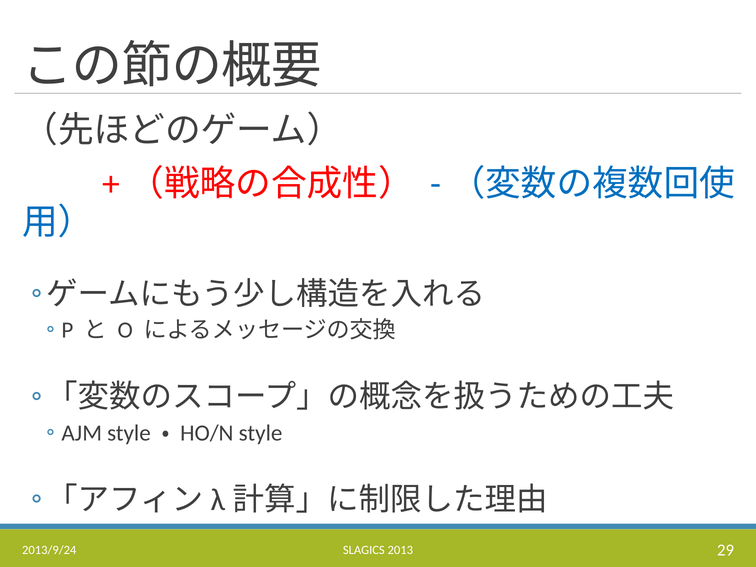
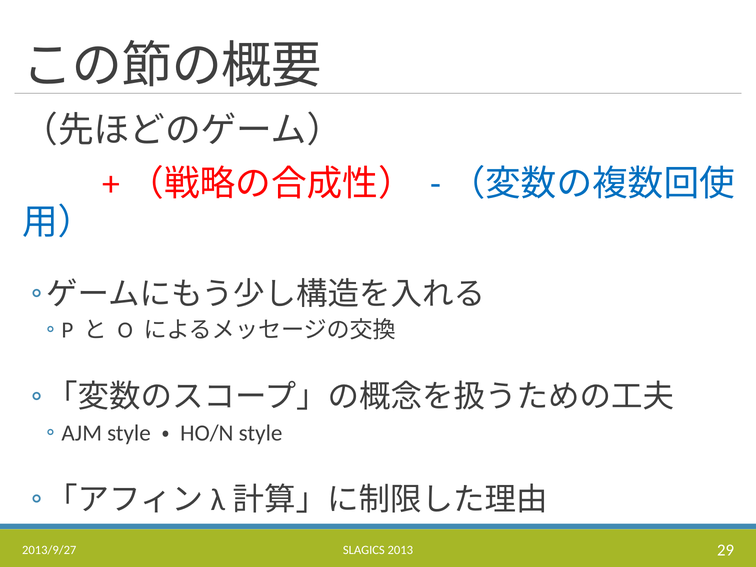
2013/9/24: 2013/9/24 -> 2013/9/27 (49, 550)
